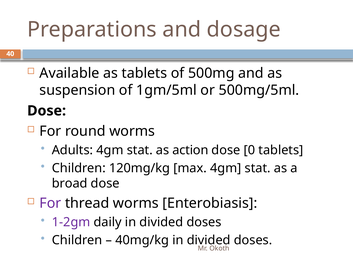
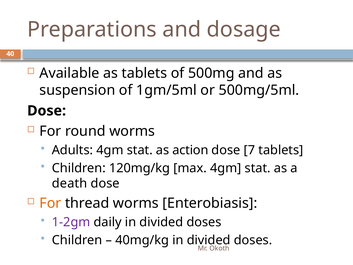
0: 0 -> 7 (249, 150)
broad: broad -> death (70, 183)
For colour: purple -> orange (50, 203)
